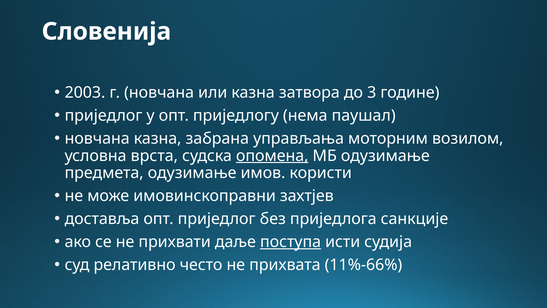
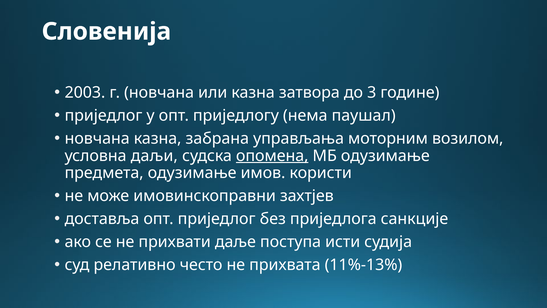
врста: врста -> даљи (154, 156)
поступа underline: present -> none (291, 242)
11%-66%: 11%-66% -> 11%-13% (363, 265)
